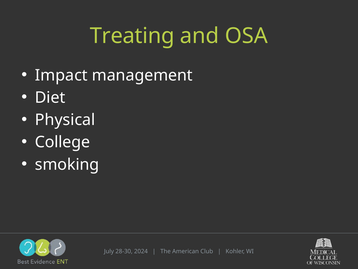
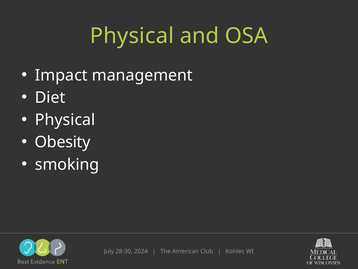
Treating: Treating -> Physical (132, 36)
College: College -> Obesity (63, 142)
